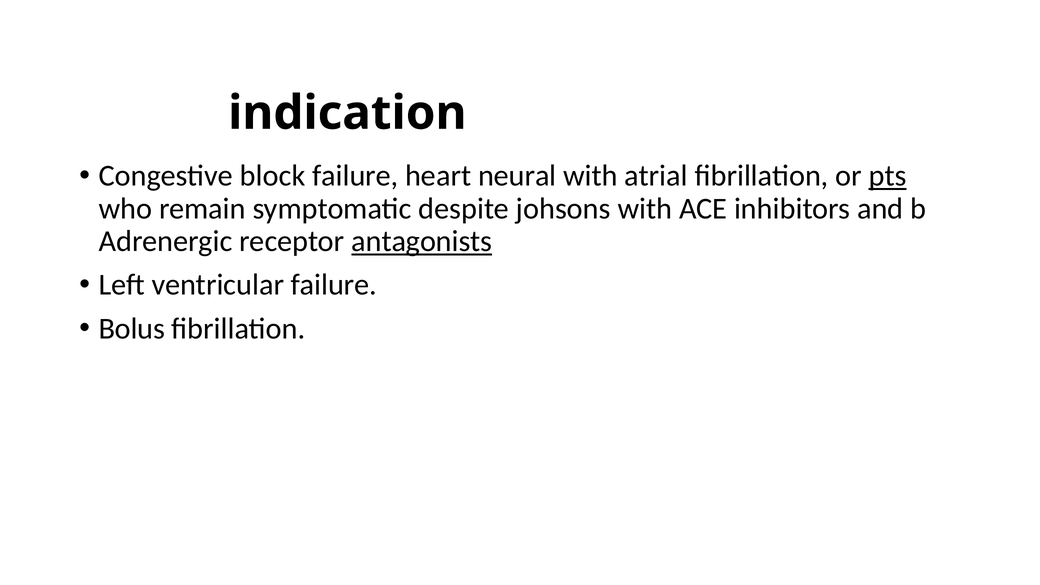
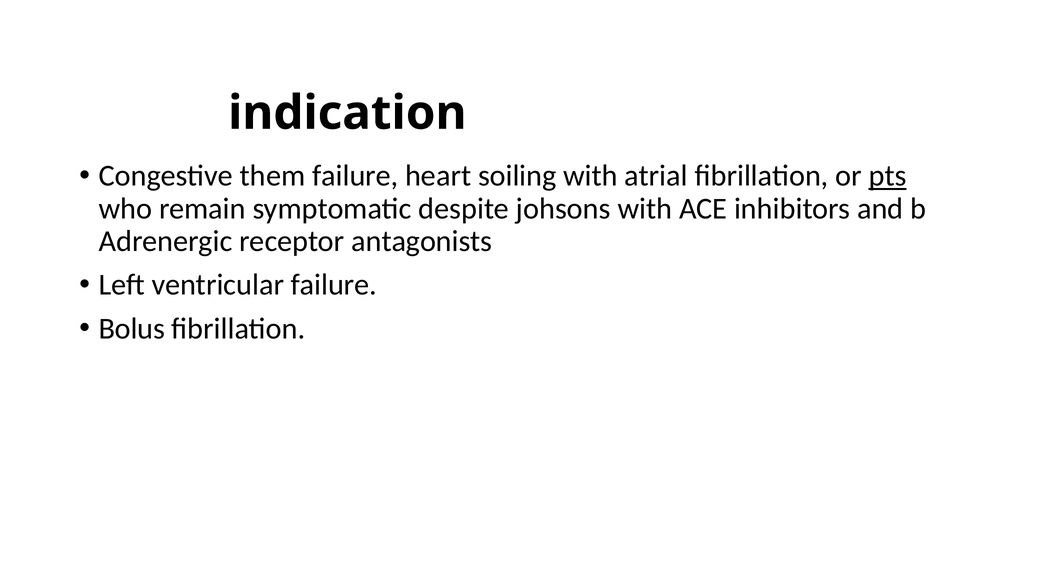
block: block -> them (273, 176)
neural: neural -> soiling (517, 176)
antagonists underline: present -> none (422, 241)
